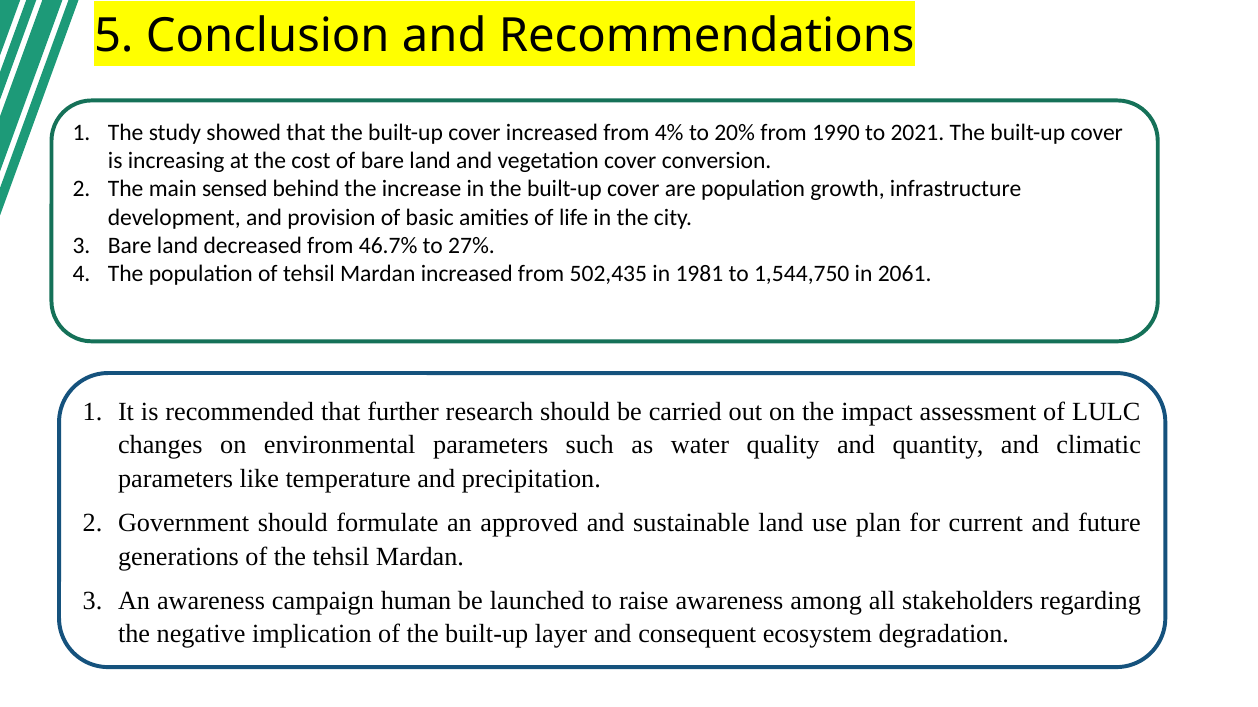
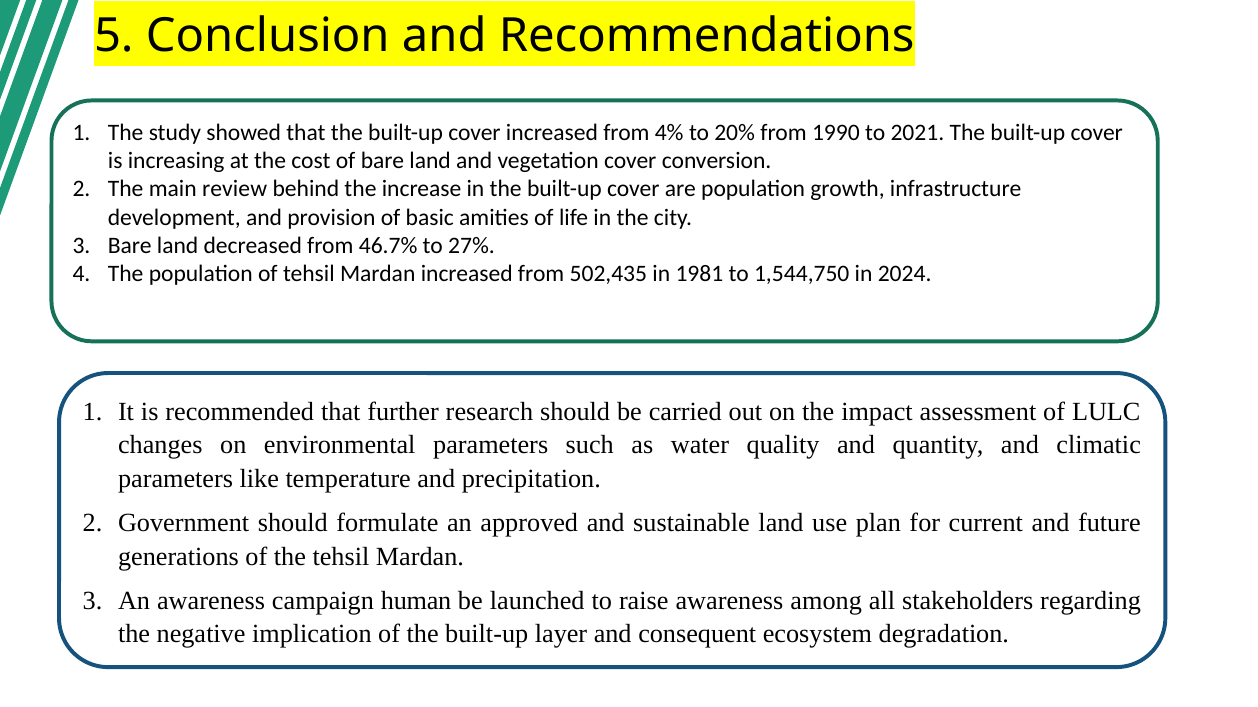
sensed: sensed -> review (235, 189)
2061: 2061 -> 2024 (905, 274)
